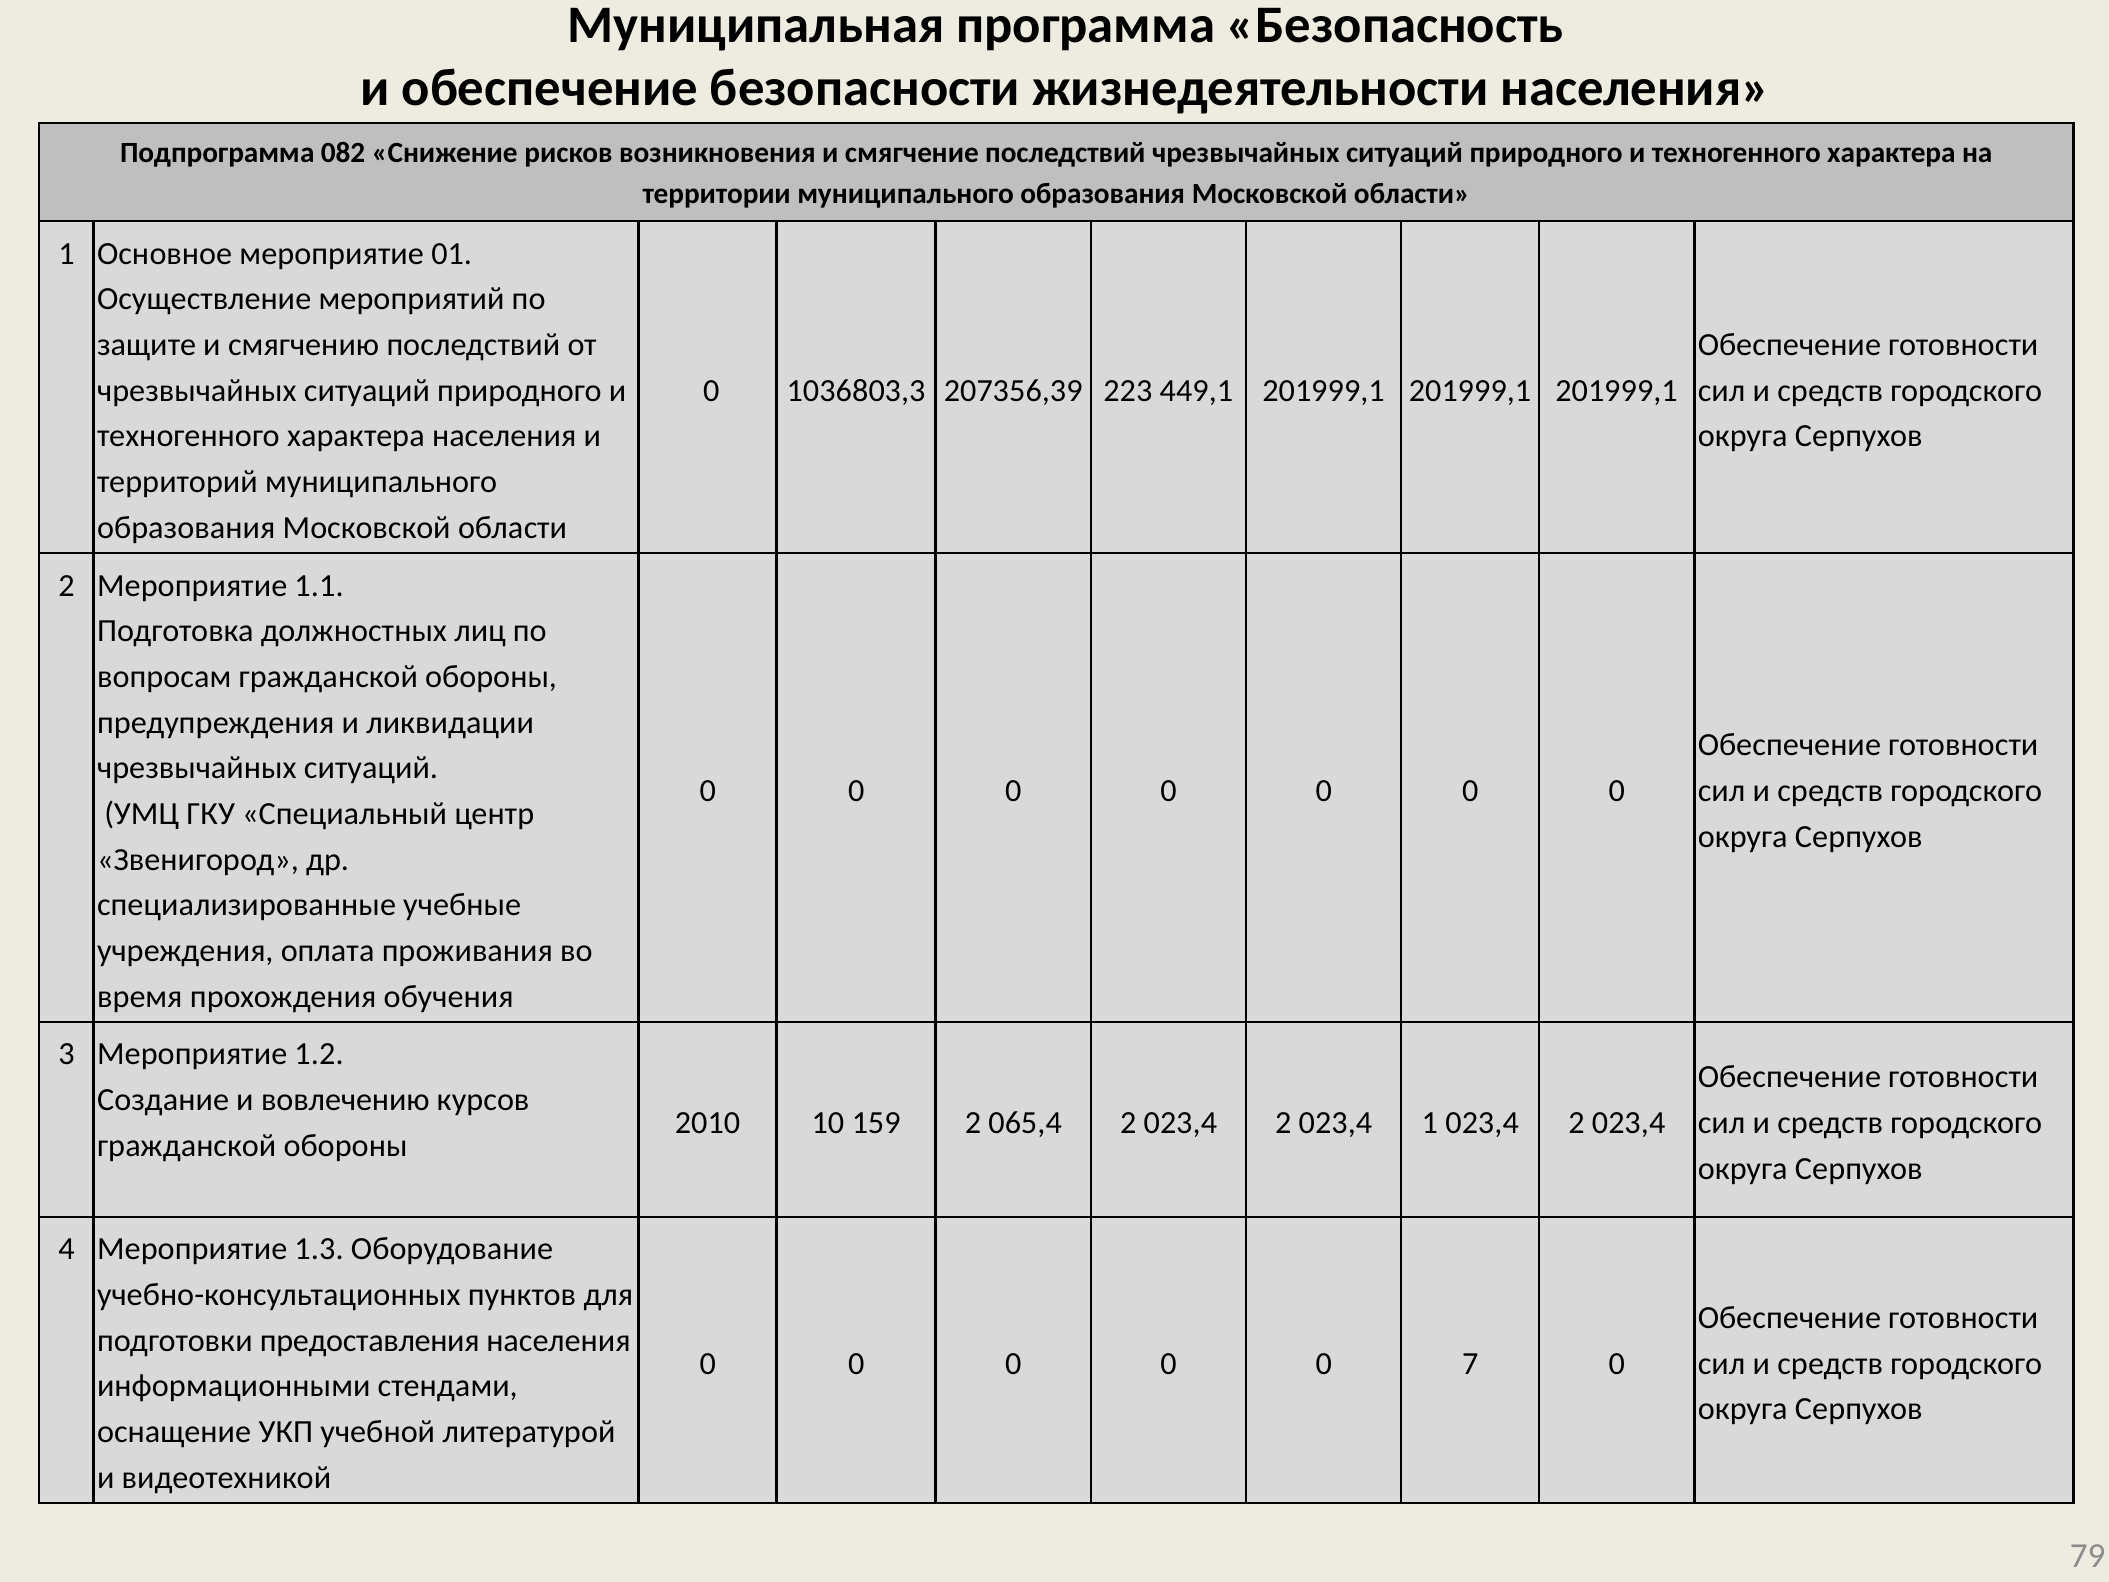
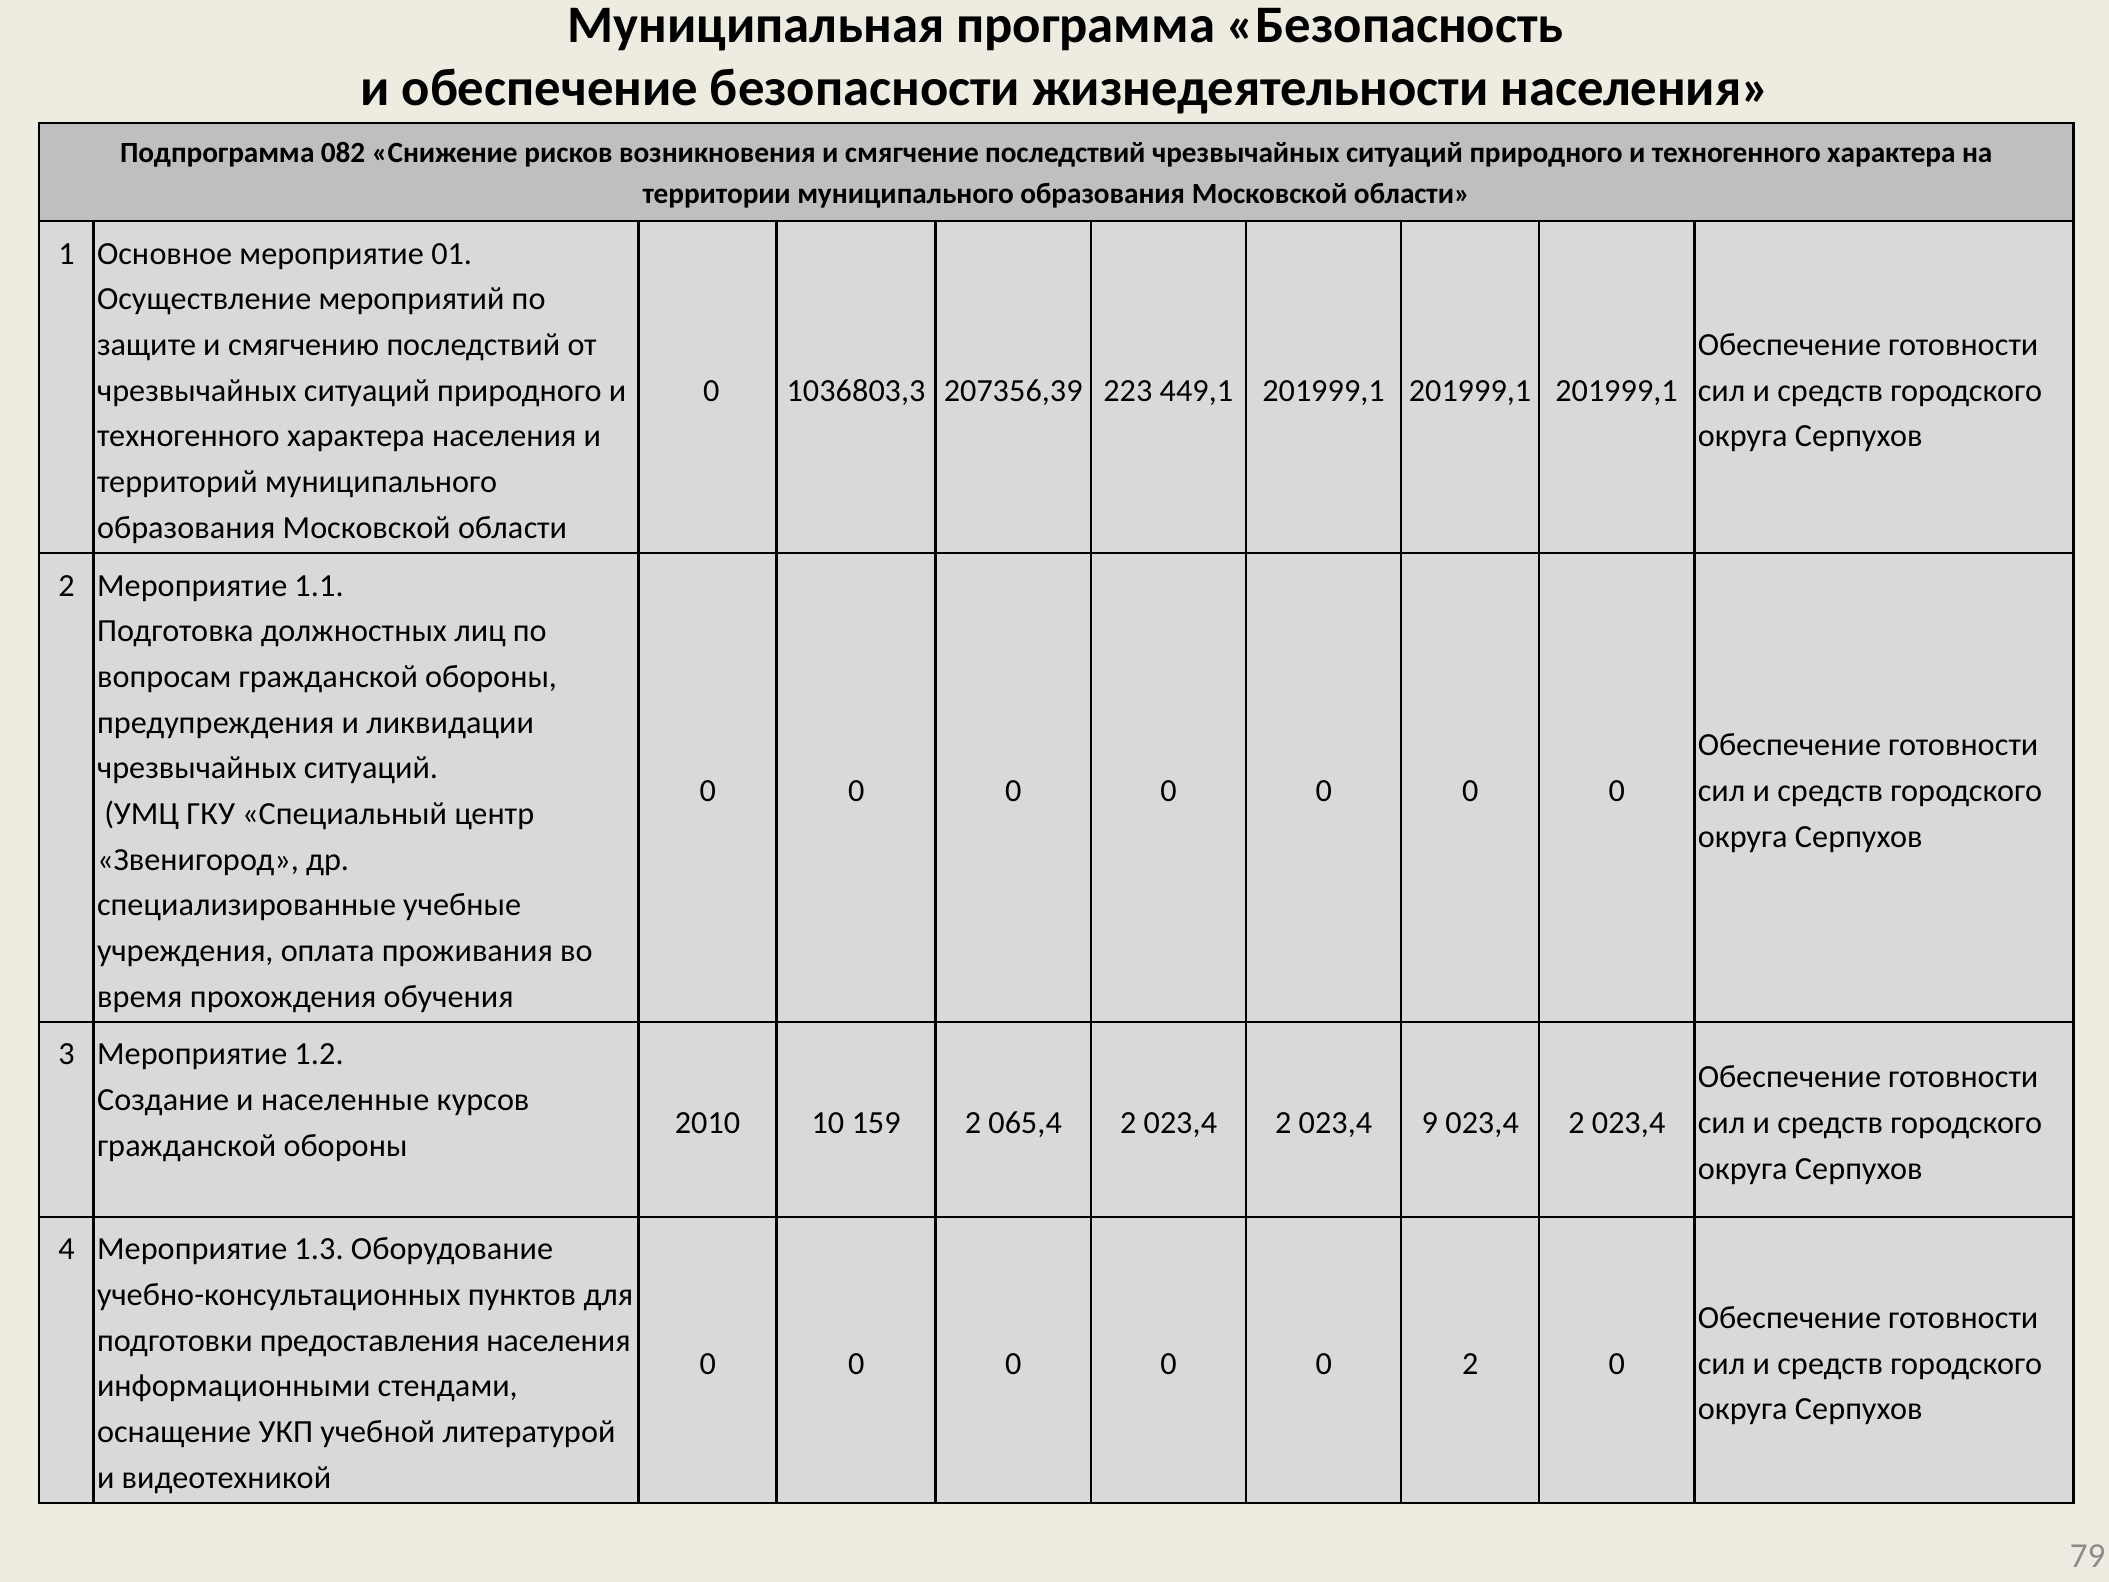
вовлечению: вовлечению -> населенные (345, 1100)
023,4 1: 1 -> 9 (1430, 1123)
0 7: 7 -> 2 (1470, 1363)
